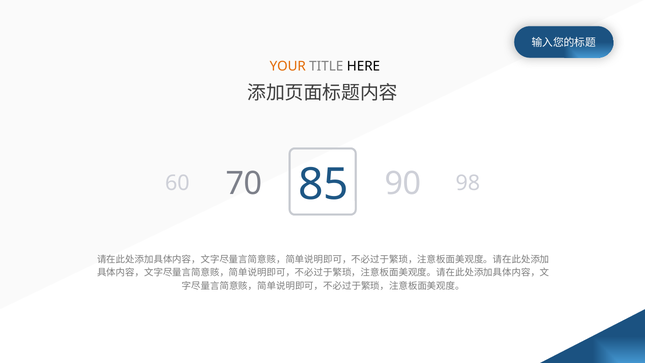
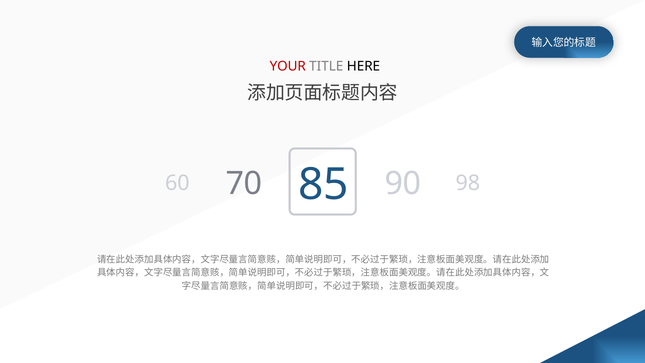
YOUR colour: orange -> red (288, 66)
